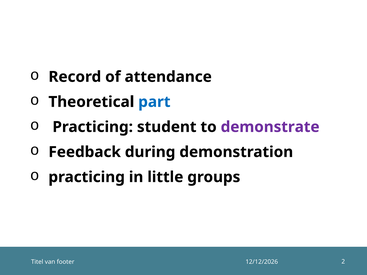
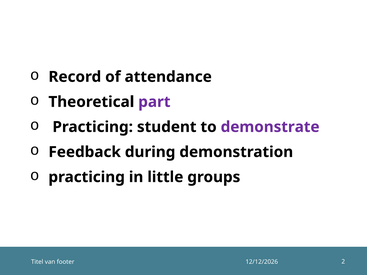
part colour: blue -> purple (154, 102)
